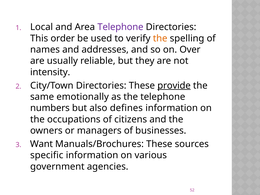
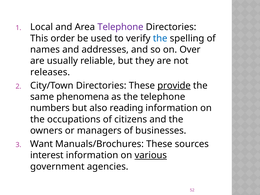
the colour: orange -> blue (160, 38)
intensity: intensity -> releases (50, 72)
emotionally: emotionally -> phenomena (83, 97)
defines: defines -> reading (126, 108)
specific: specific -> interest (47, 155)
various underline: none -> present (151, 155)
